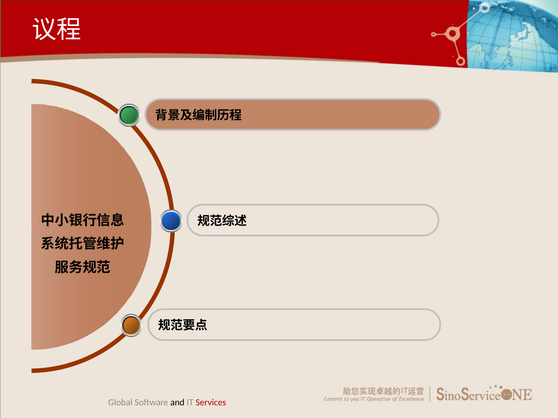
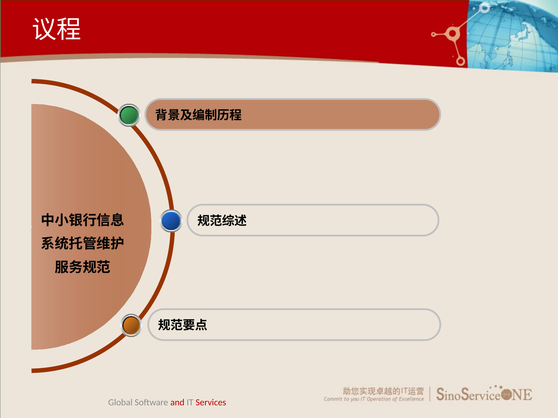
and colour: black -> red (177, 403)
